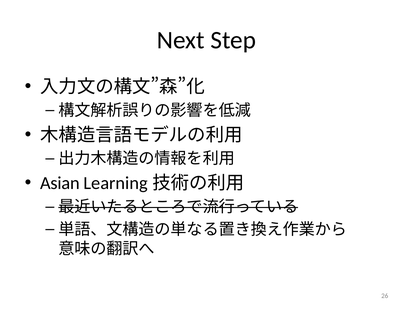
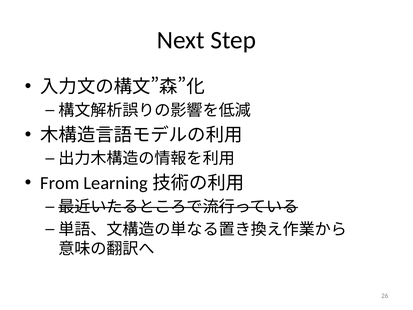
Asian: Asian -> From (60, 183)
